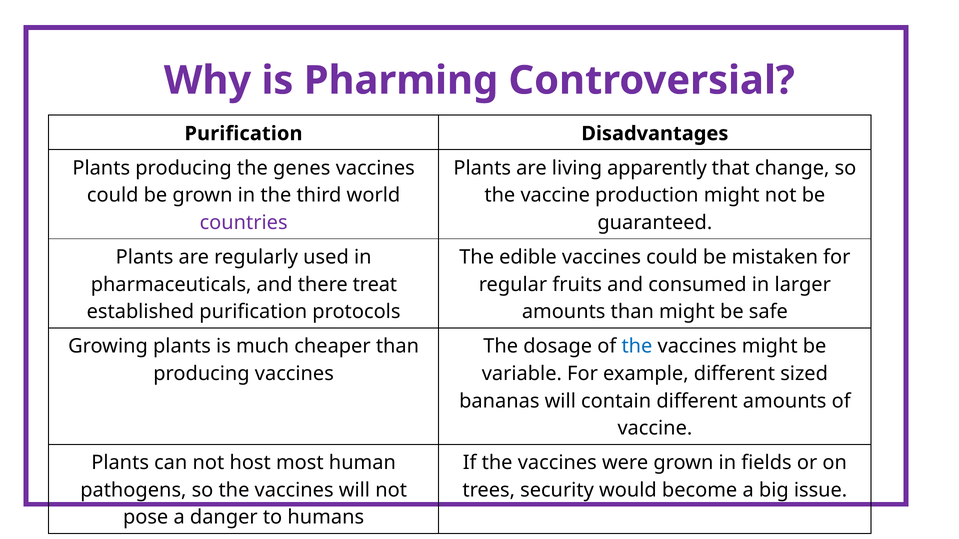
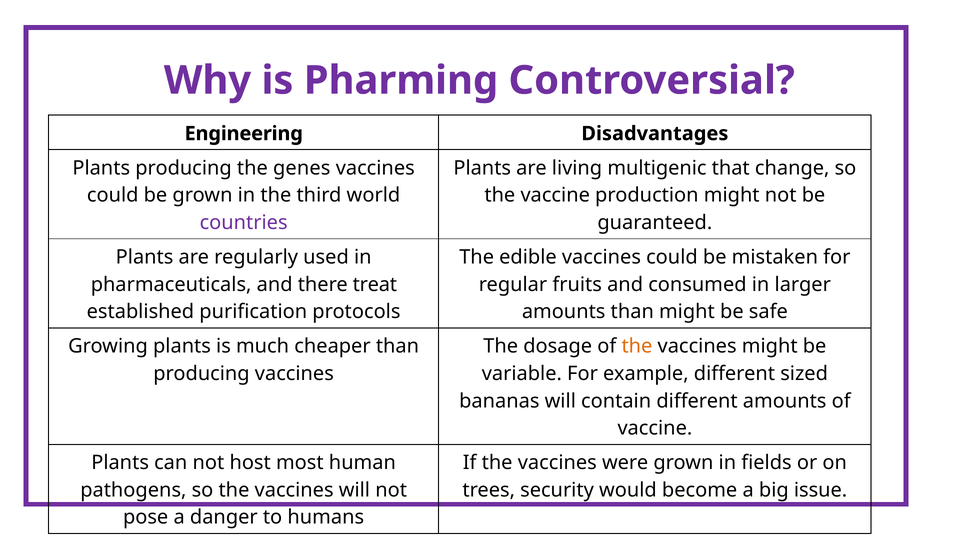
Purification: Purification -> Engineering (244, 134)
apparently: apparently -> multigenic (657, 168)
the colour: blue -> orange (637, 347)
